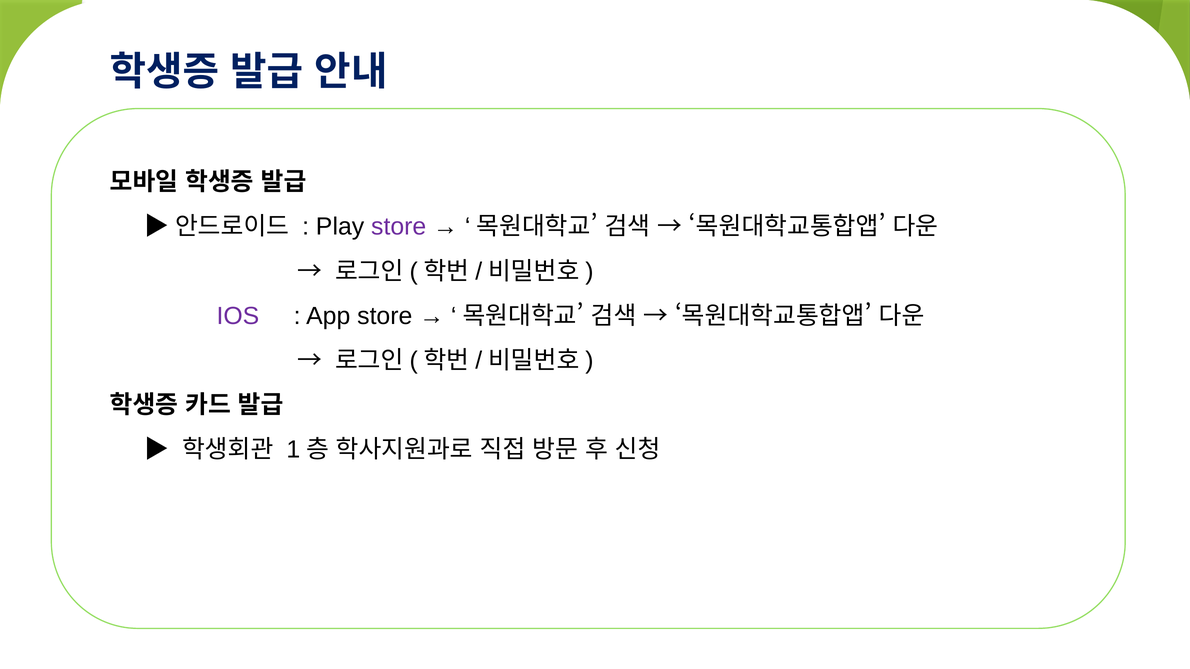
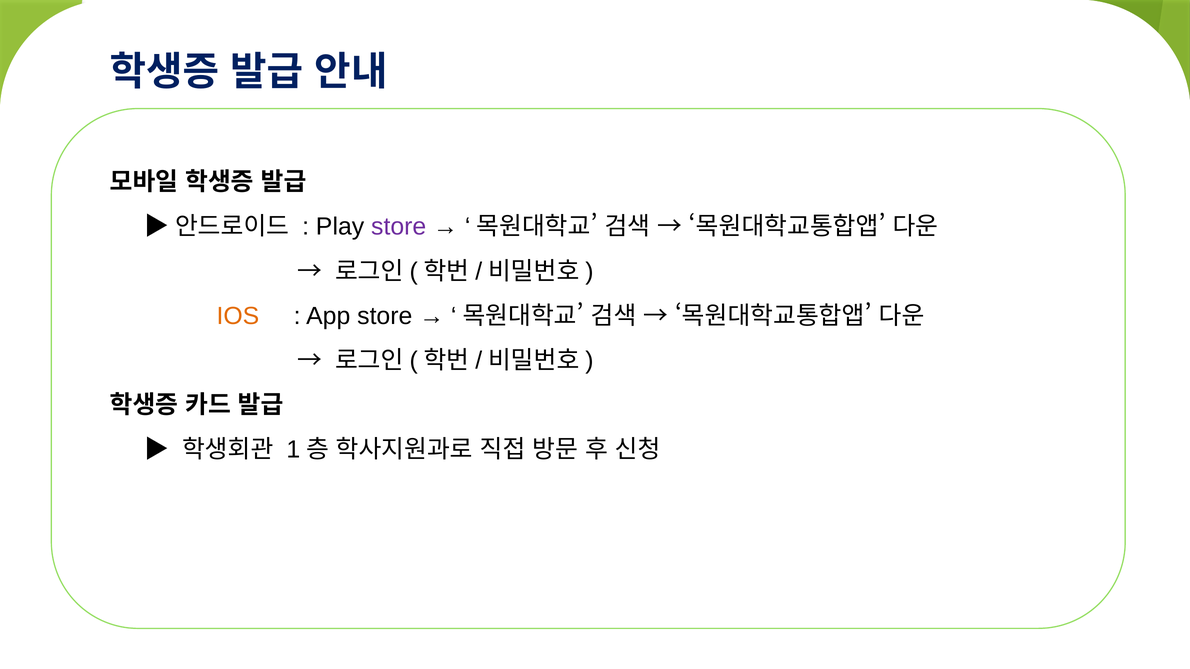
IOS colour: purple -> orange (238, 316)
